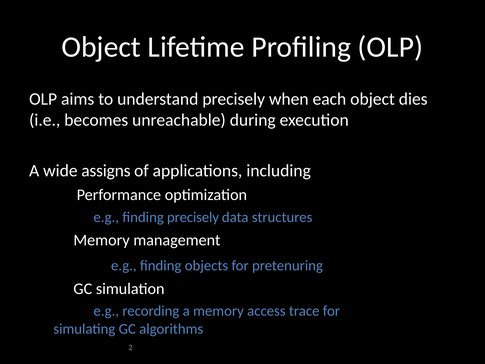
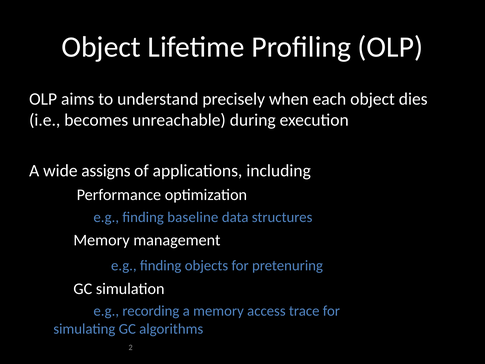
finding precisely: precisely -> baseline (193, 217)
